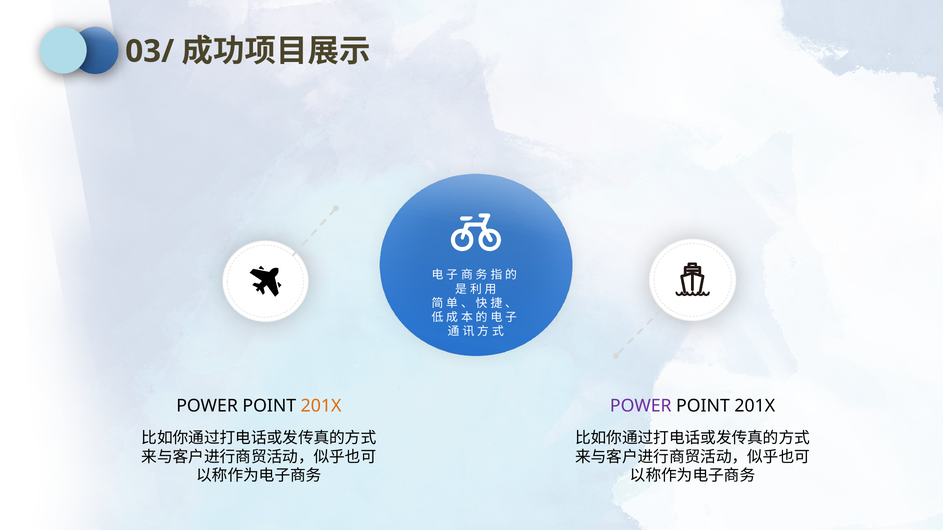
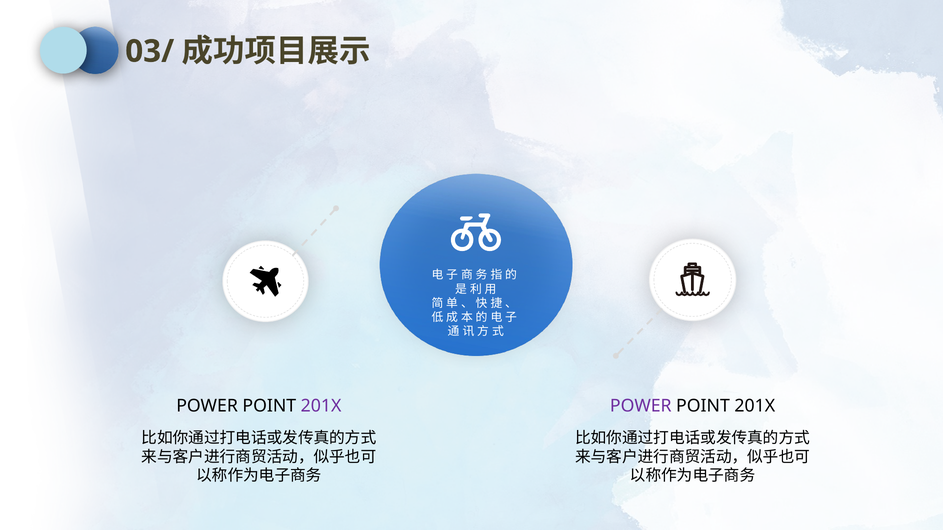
201X colour: orange -> purple (321, 406)
